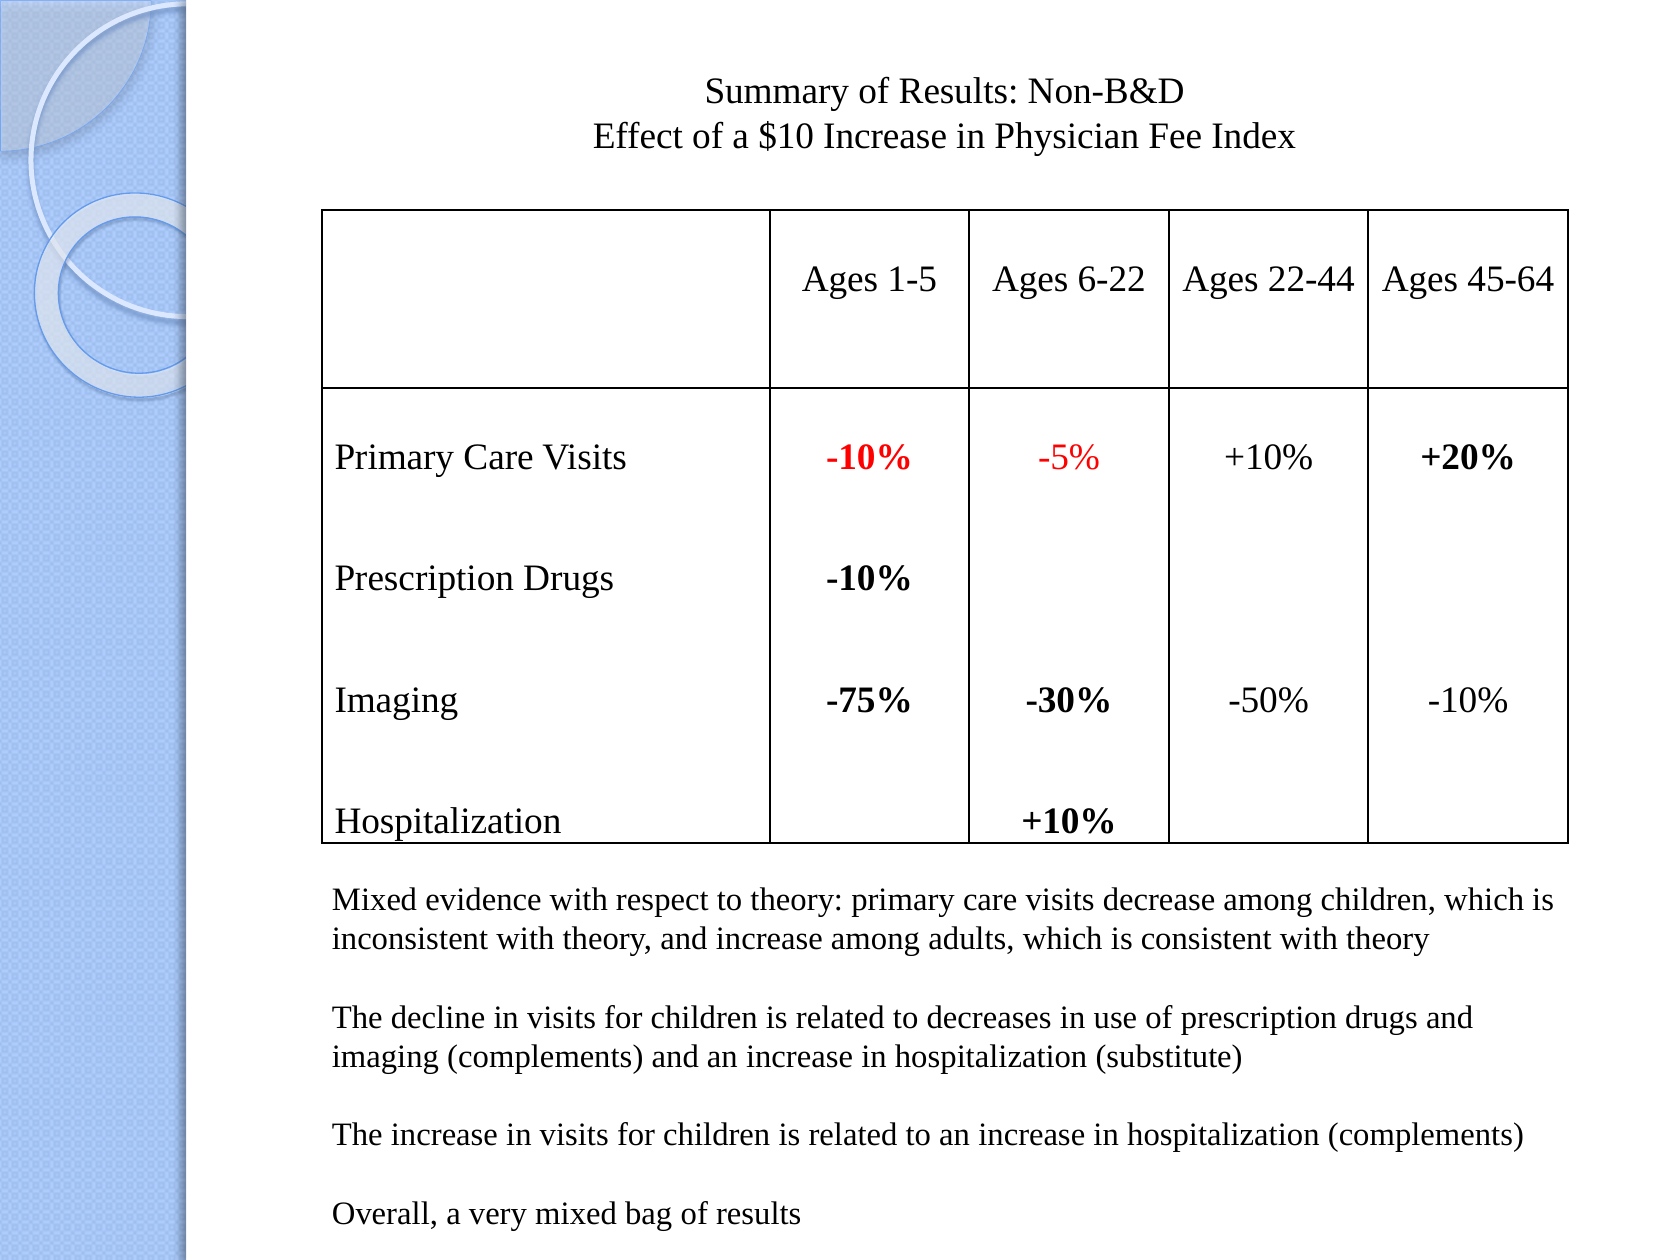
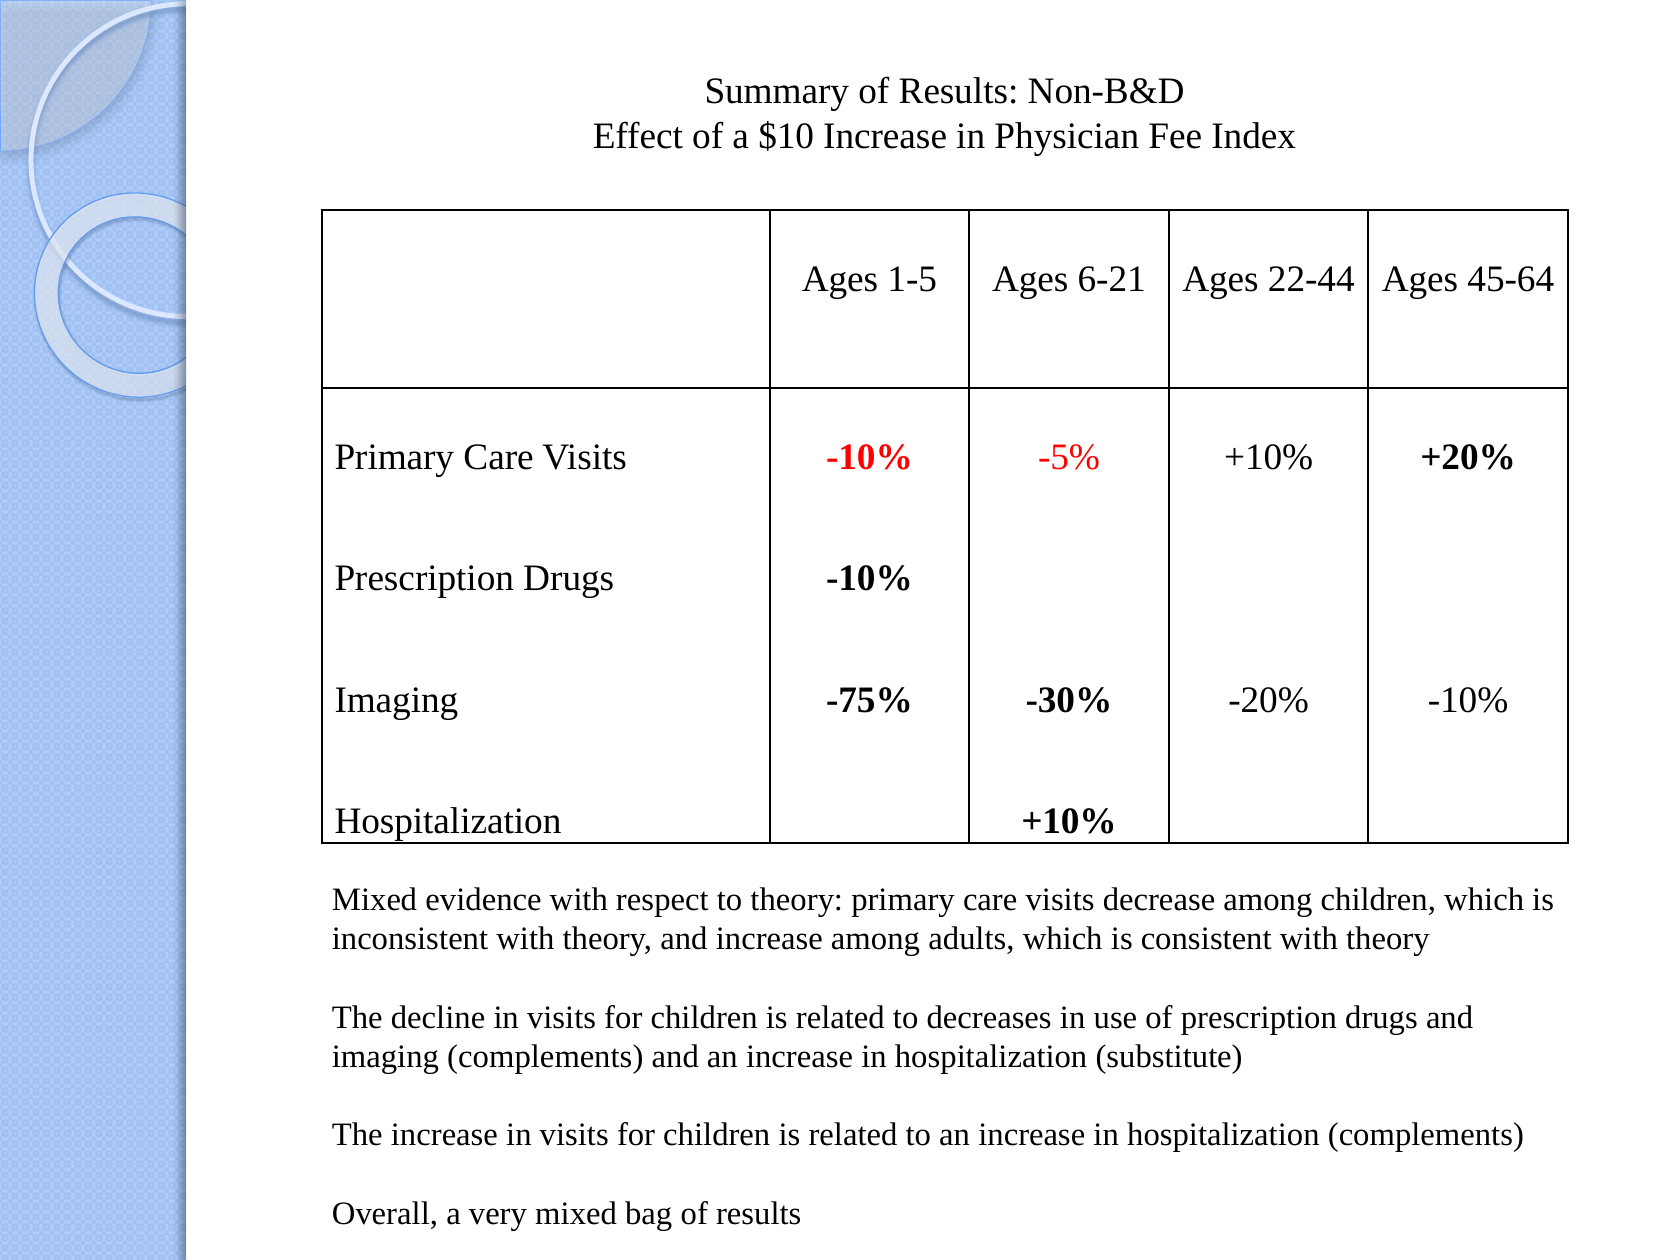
6-22: 6-22 -> 6-21 (1112, 279)
-50%: -50% -> -20% (1269, 700)
